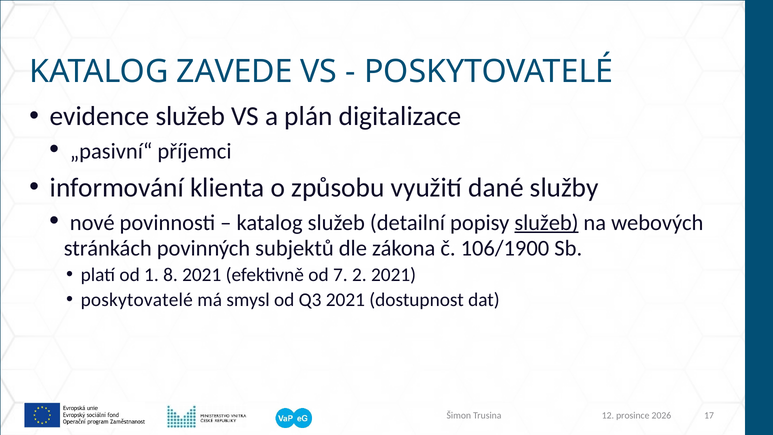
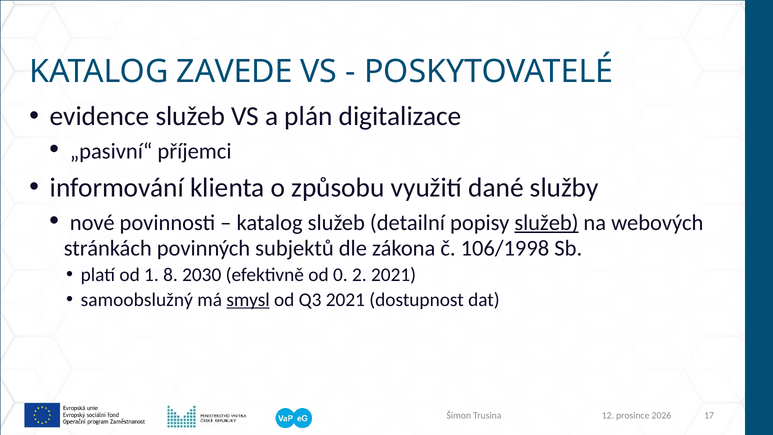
106/1900: 106/1900 -> 106/1998 (505, 248)
8 2021: 2021 -> 2030 (202, 275)
7: 7 -> 0 (340, 275)
poskytovatelé: poskytovatelé -> samoobslužný (137, 300)
smysl underline: none -> present (248, 300)
